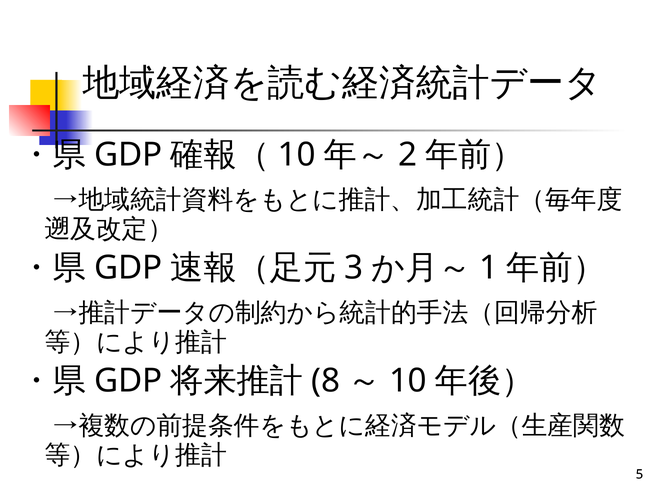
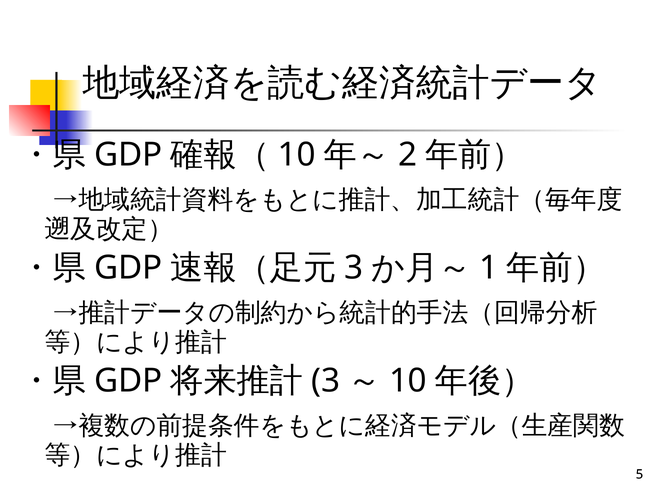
8: 8 -> 3 (326, 381)
